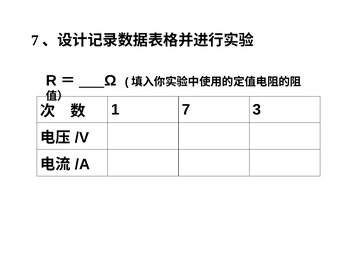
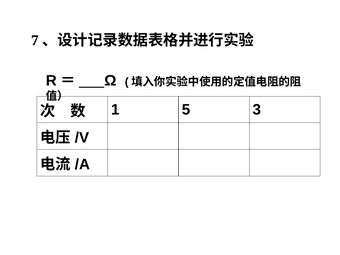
1 7: 7 -> 5 (186, 110)
